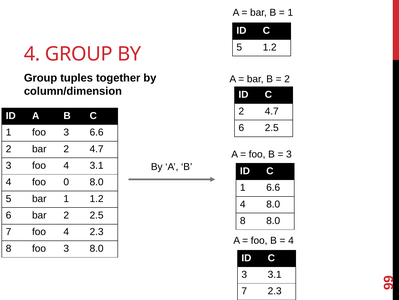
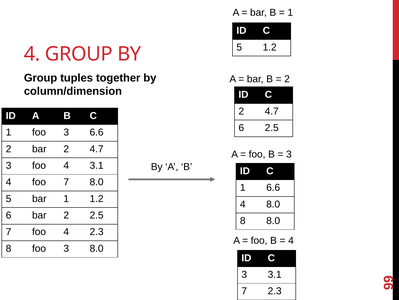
foo 0: 0 -> 7 (66, 182)
